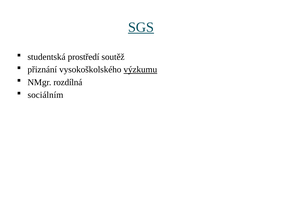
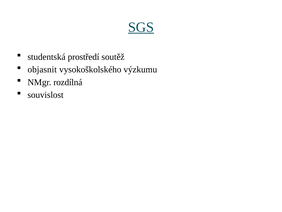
přiznání: přiznání -> objasnit (42, 69)
výzkumu underline: present -> none (140, 69)
sociálním: sociálním -> souvislost (45, 95)
